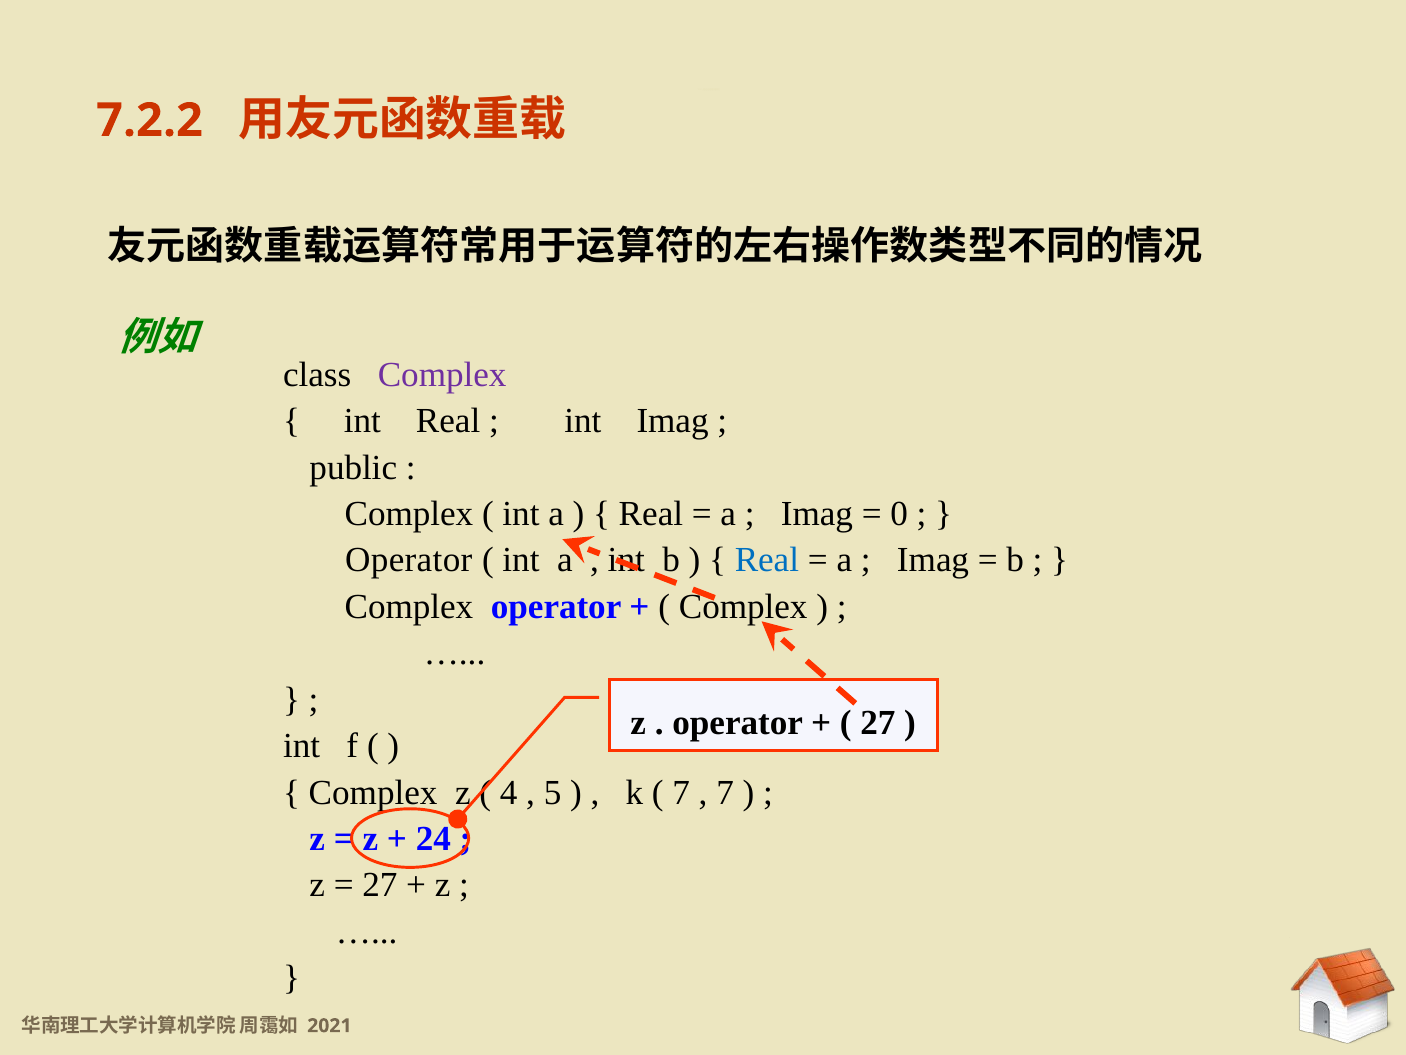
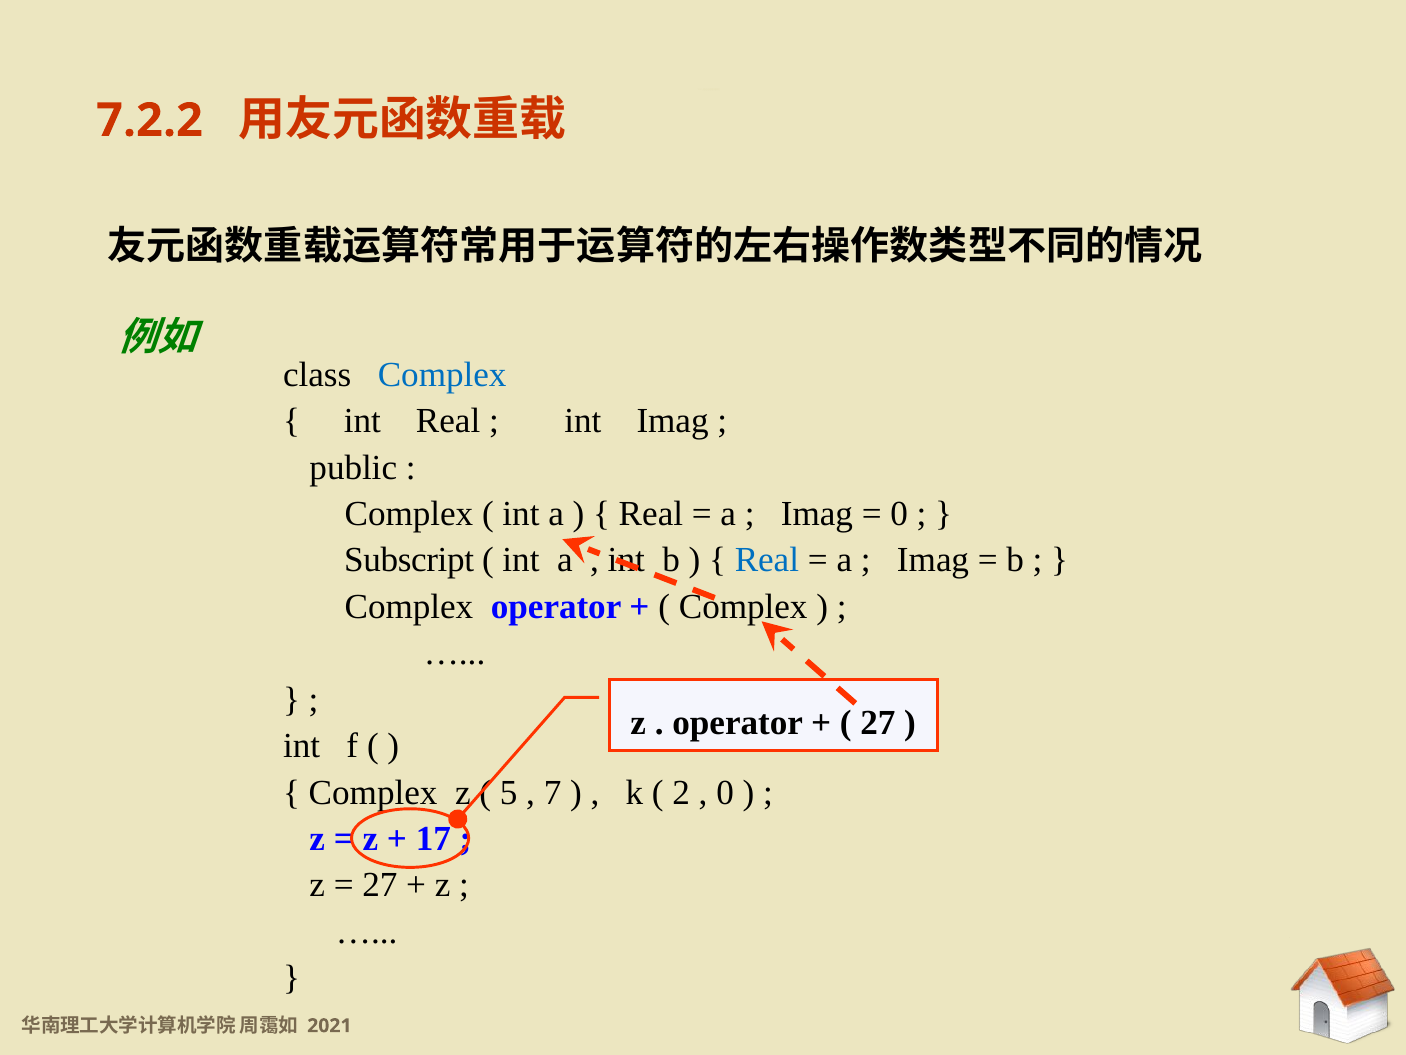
Complex colour: purple -> blue (442, 375)
Operator: Operator -> Subscript (409, 560)
4: 4 -> 5 (509, 792)
5: 5 -> 7 (553, 792)
7: 7 -> 2 (681, 792)
7: 7 -> 0 (725, 792)
24: 24 -> 17 (433, 838)
